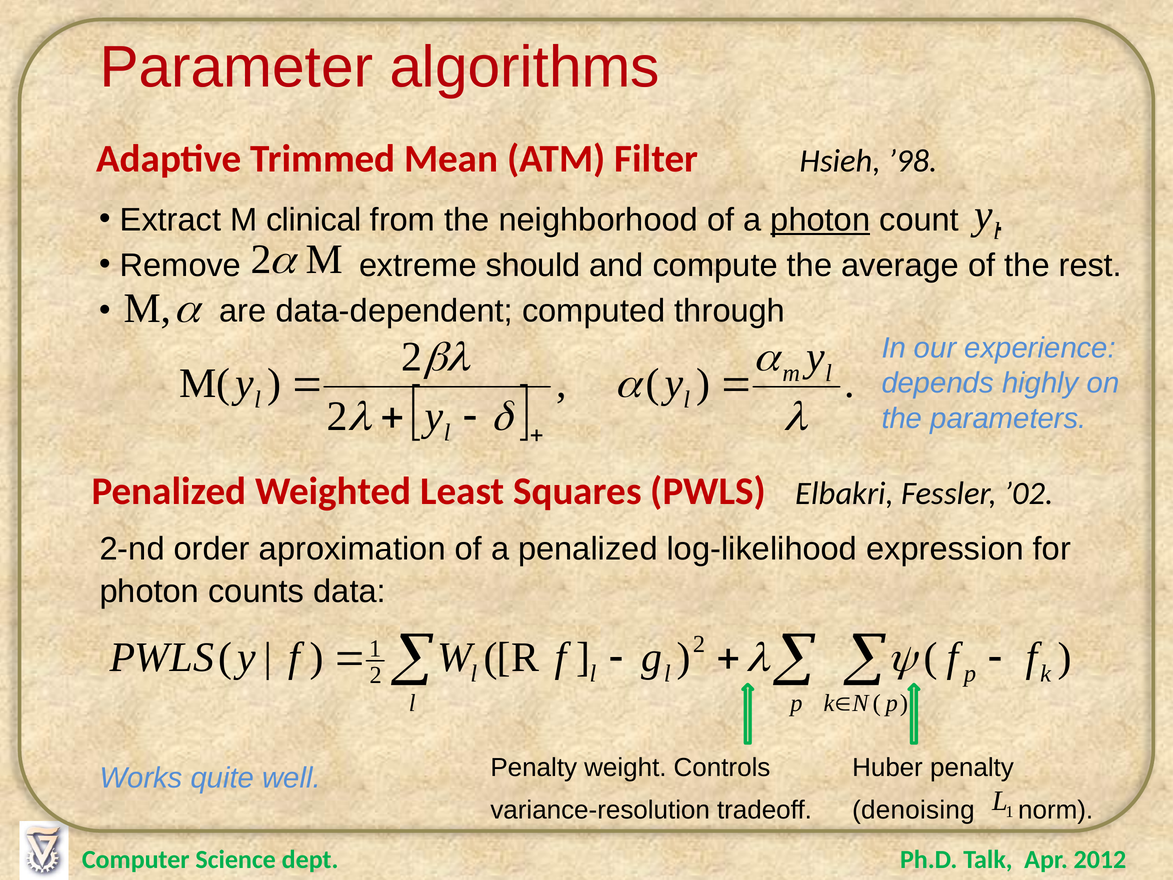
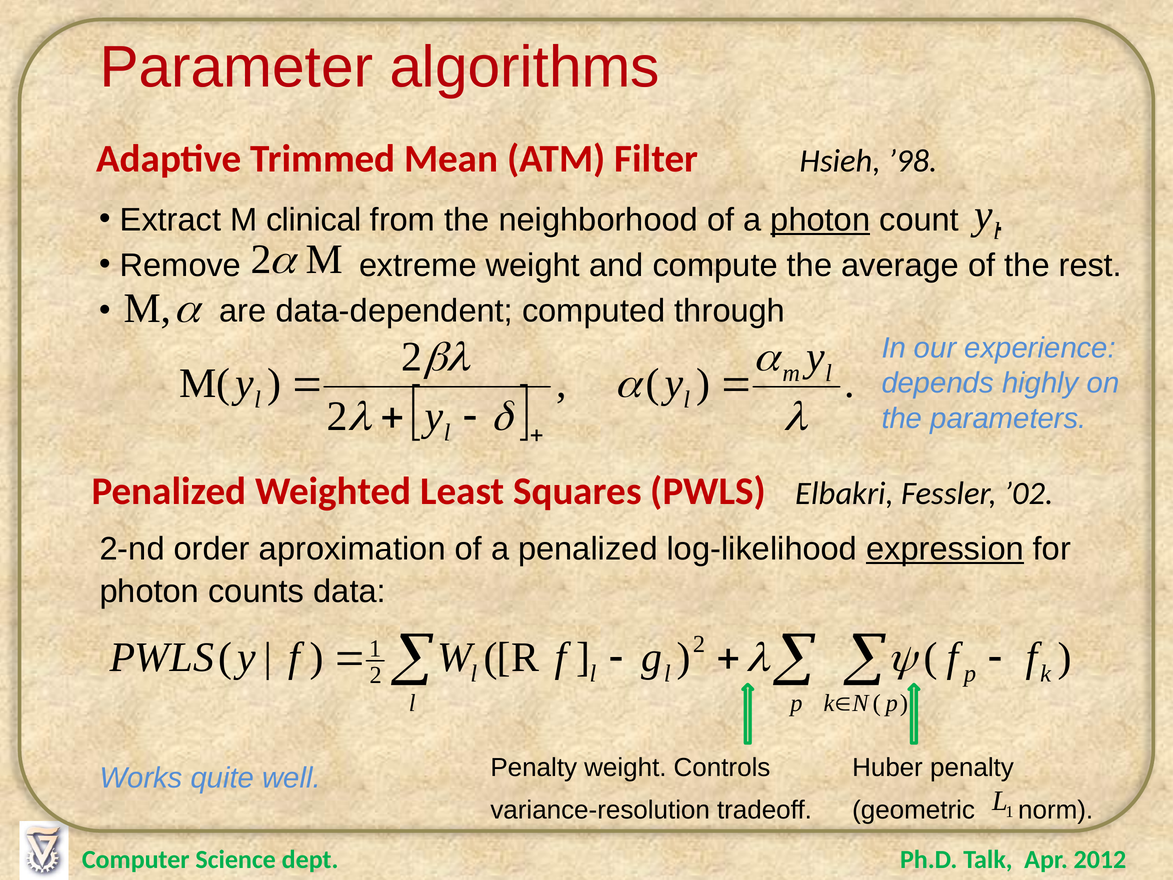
extreme should: should -> weight (533, 265)
expression underline: none -> present (945, 549)
denoising: denoising -> geometric (914, 810)
